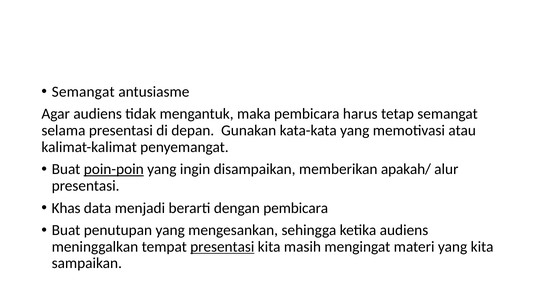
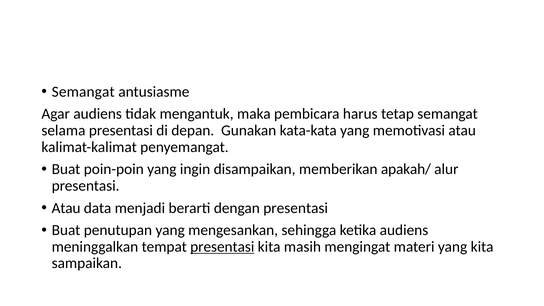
poin-poin underline: present -> none (114, 169)
Khas: Khas -> Atau (66, 208)
dengan pembicara: pembicara -> presentasi (296, 208)
